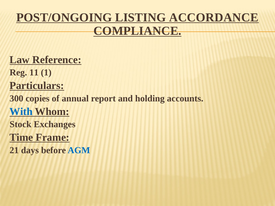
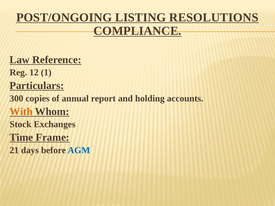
ACCORDANCE: ACCORDANCE -> RESOLUTIONS (214, 17)
11: 11 -> 12 (34, 73)
With colour: blue -> orange (21, 112)
